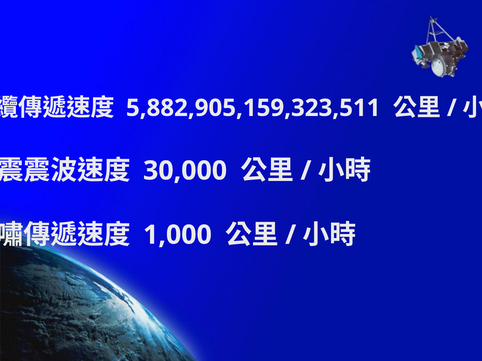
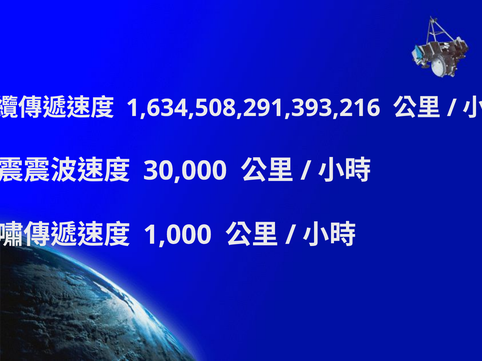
5,882,905,159,323,511: 5,882,905,159,323,511 -> 1,634,508,291,393,216 (253, 108)
